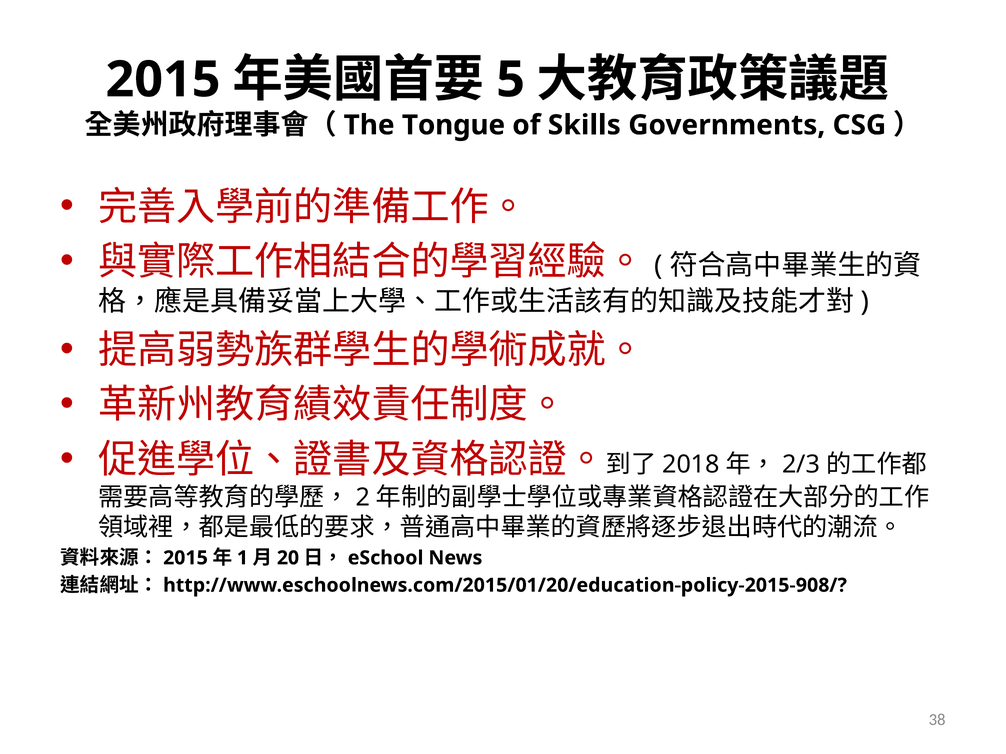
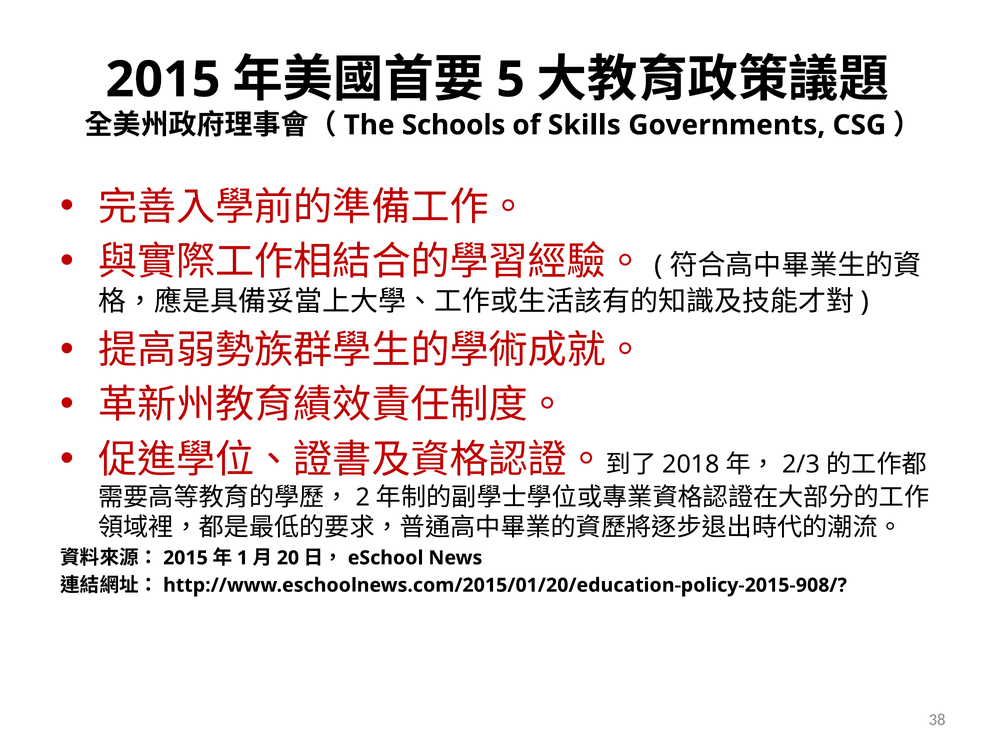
Tongue: Tongue -> Schools (454, 125)
